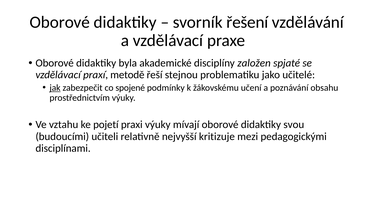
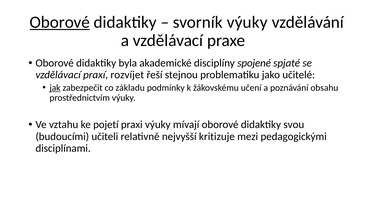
Oborové underline: none -> present (60, 22)
svorník řešení: řešení -> výuky (247, 22)
založen: založen -> spojené (254, 63)
metodě: metodě -> rozvíjet (127, 75)
spojené: spojené -> základu (130, 88)
